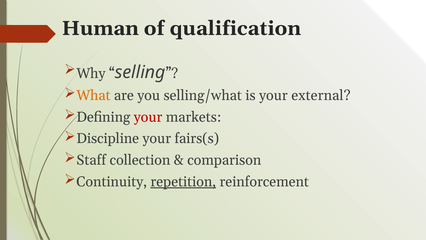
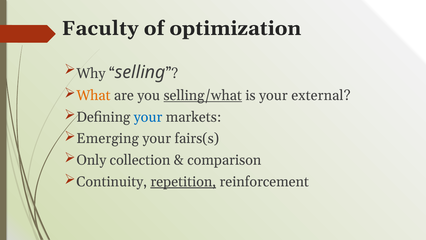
Human: Human -> Faculty (100, 28)
qualification: qualification -> optimization (235, 28)
selling/what underline: none -> present (203, 95)
your colour: red -> blue (148, 117)
Discipline: Discipline -> Emerging (108, 138)
Staff: Staff -> Only (91, 160)
